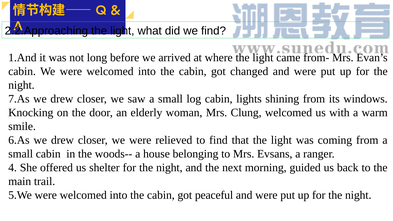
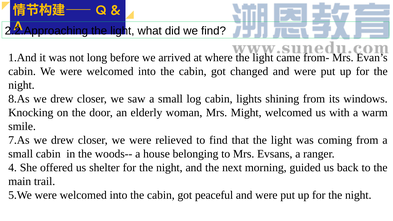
7.As: 7.As -> 8.As (19, 99)
Clung: Clung -> Might (246, 113)
6.As: 6.As -> 7.As (19, 140)
